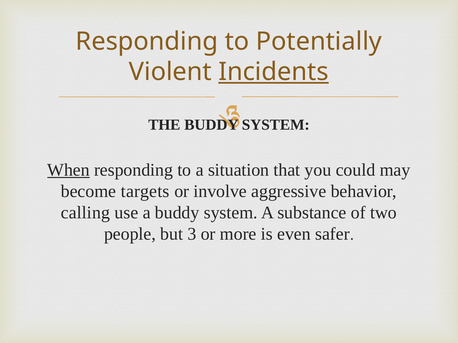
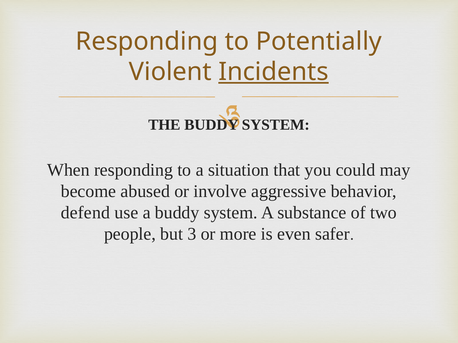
When underline: present -> none (68, 170)
targets: targets -> abused (145, 191)
calling: calling -> defend (85, 213)
